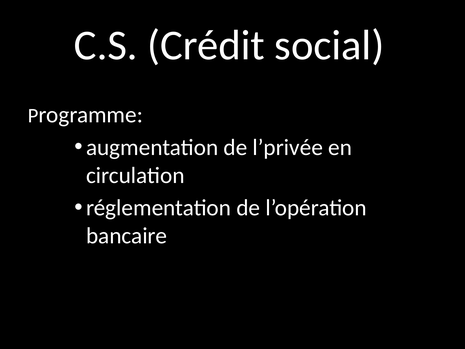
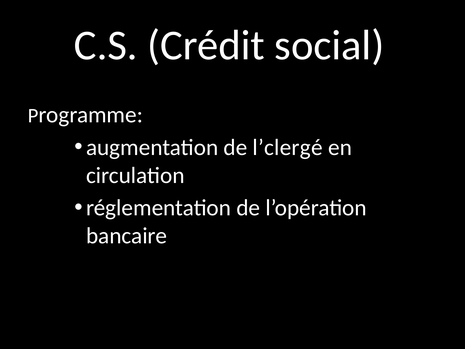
l’privée: l’privée -> l’clergé (288, 147)
